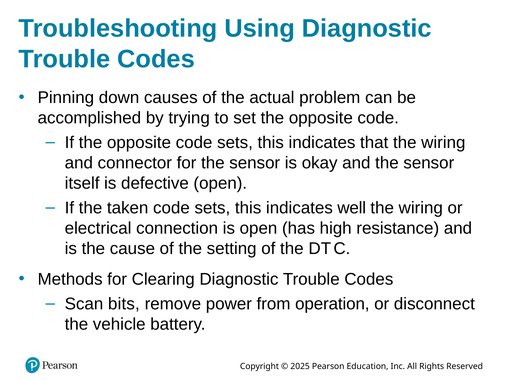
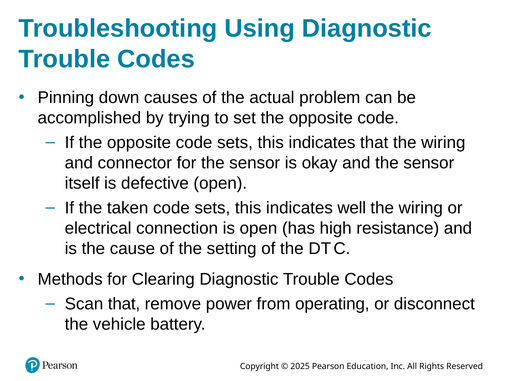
Scan bits: bits -> that (124, 304)
operation: operation -> operating (332, 304)
